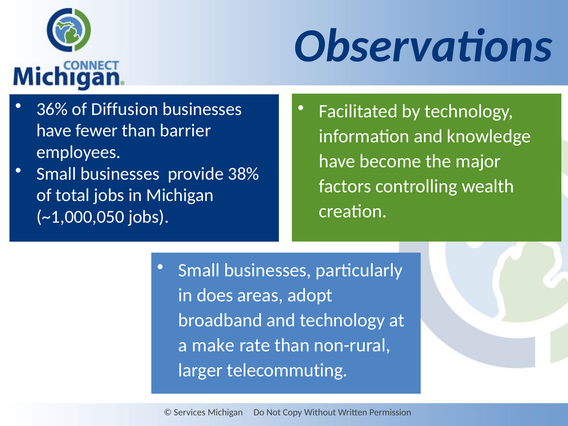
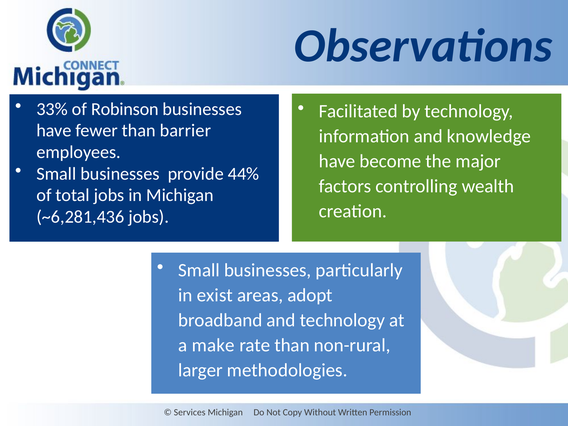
36%: 36% -> 33% (52, 109)
Diffusion: Diffusion -> Robinson (125, 109)
38%: 38% -> 44% (243, 174)
~1,000,050: ~1,000,050 -> ~6,281,436 (80, 217)
does: does -> exist (215, 295)
telecommuting: telecommuting -> methodologies (287, 370)
